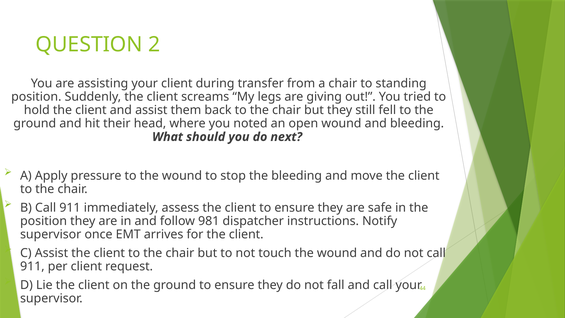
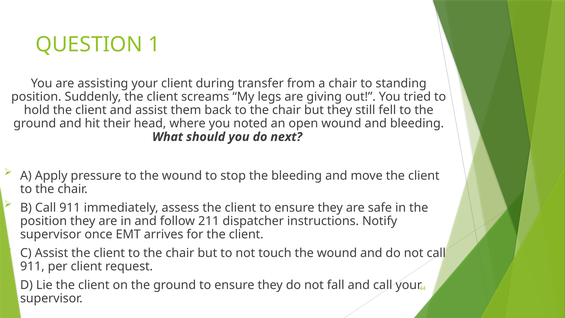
2: 2 -> 1 (154, 45)
981: 981 -> 211 (209, 221)
